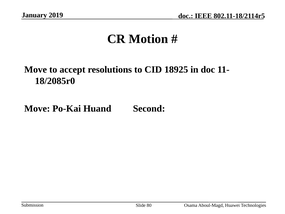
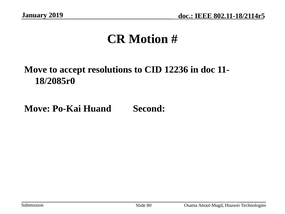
18925: 18925 -> 12236 (176, 70)
